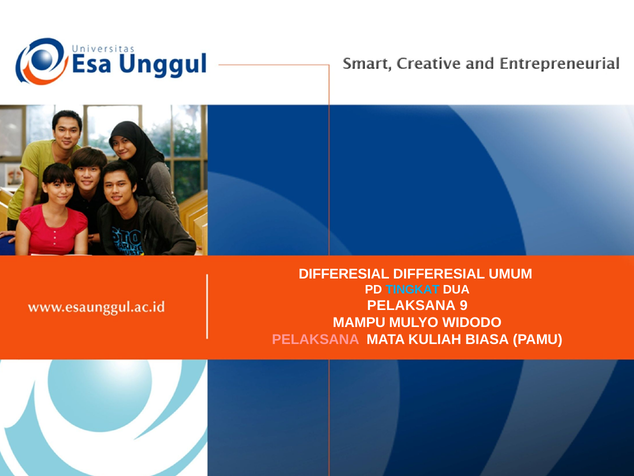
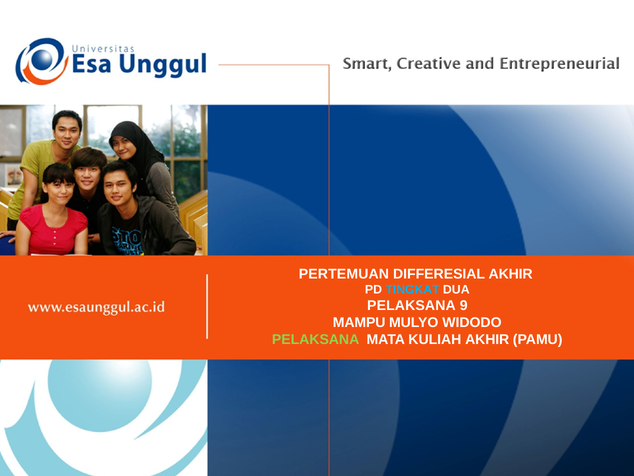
DIFFERESIAL: DIFFERESIAL -> PERTEMUAN (344, 274)
DIFFERESIAL UMUM: UMUM -> AKHIR (511, 274)
PELAKSANA colour: pink -> light green (316, 339)
KULIAH BIASA: BIASA -> AKHIR (487, 339)
